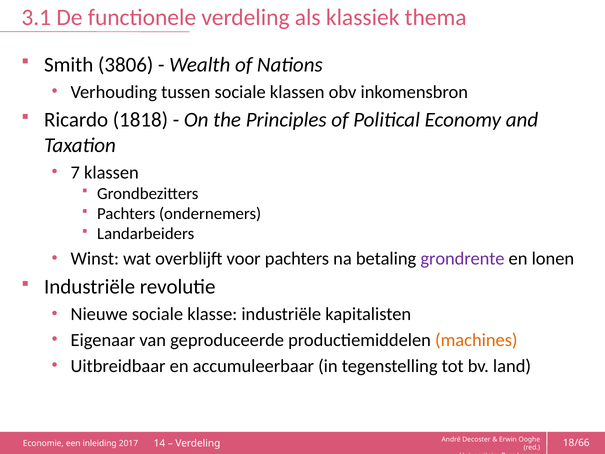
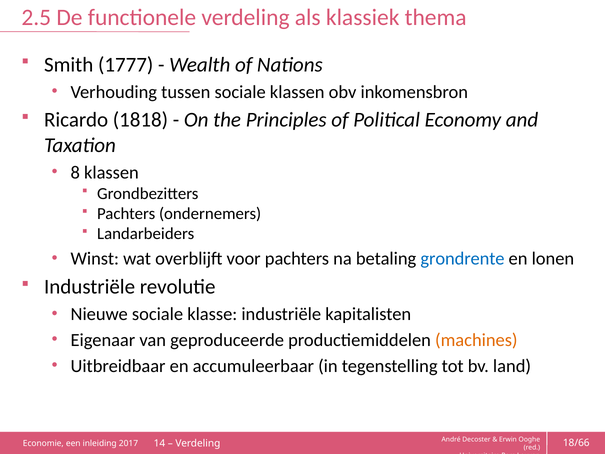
3.1: 3.1 -> 2.5 (36, 17)
3806: 3806 -> 1777 (126, 65)
7: 7 -> 8 (75, 172)
grondrente colour: purple -> blue (463, 259)
